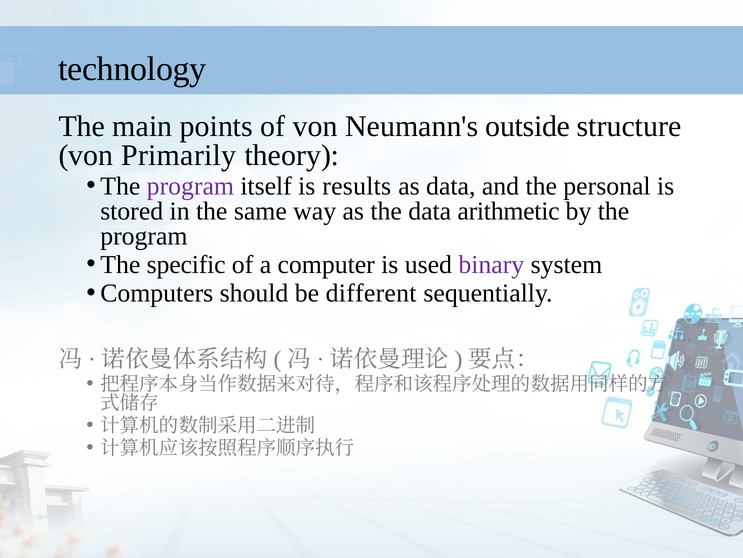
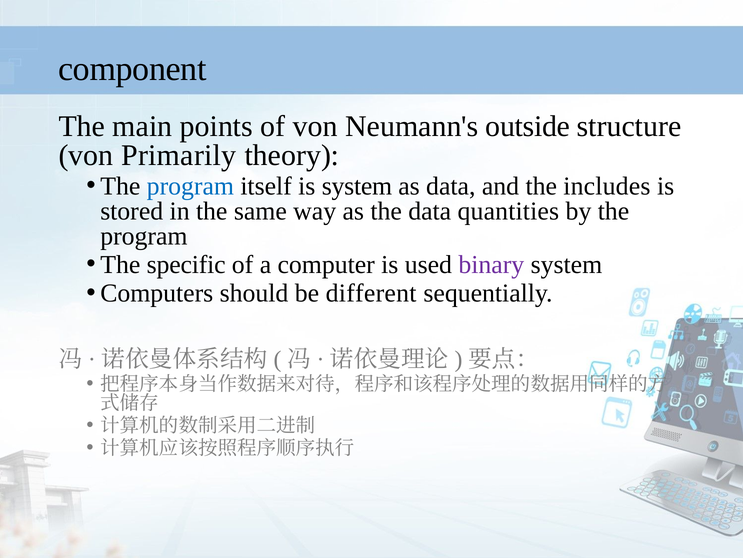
technology: technology -> component (132, 69)
program colour: purple -> blue (190, 186)
is results: results -> system (357, 186)
personal: personal -> includes (607, 186)
arithmetic: arithmetic -> quantities (508, 211)
